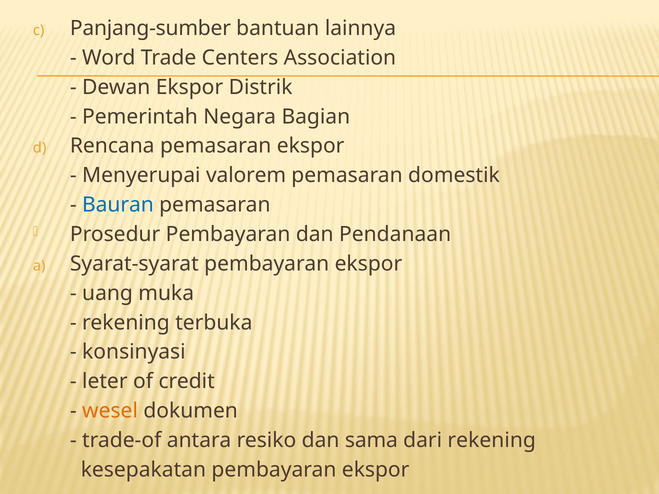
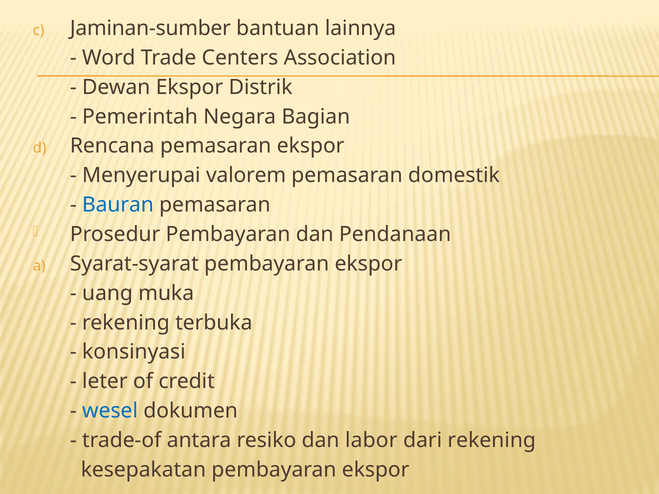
Panjang-sumber: Panjang-sumber -> Jaminan-sumber (150, 28)
wesel colour: orange -> blue (110, 411)
sama: sama -> labor (371, 441)
